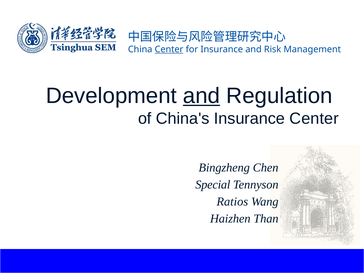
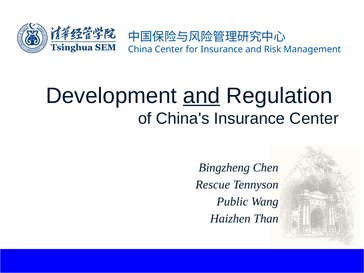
Center underline: present -> none (169, 49)
Special: Special -> Rescue (213, 185)
Ratios: Ratios -> Public (232, 202)
